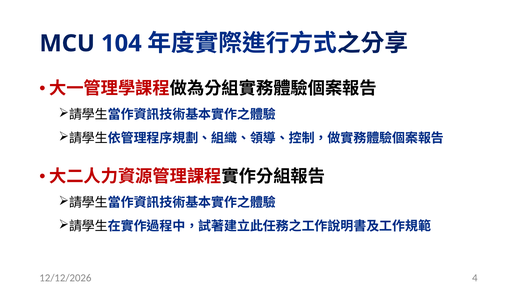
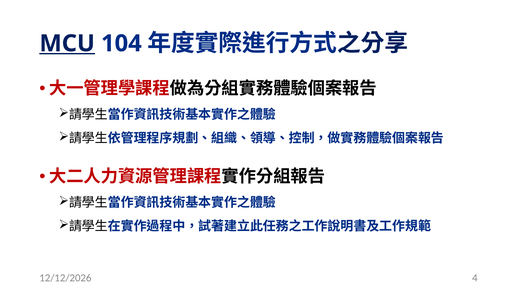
MCU underline: none -> present (67, 43)
